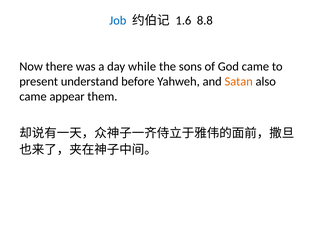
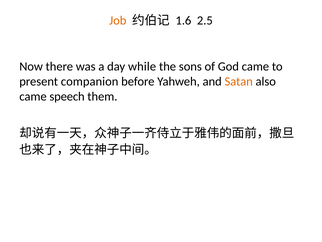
Job colour: blue -> orange (118, 20)
8.8: 8.8 -> 2.5 (205, 20)
understand: understand -> companion (90, 81)
appear: appear -> speech (67, 96)
